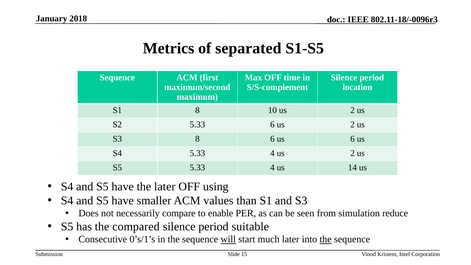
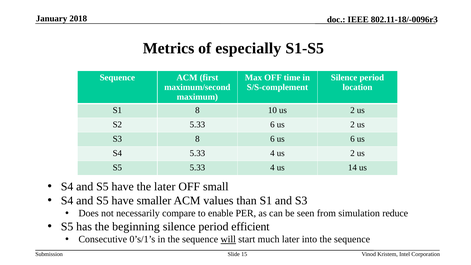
separated: separated -> especially (248, 48)
using: using -> small (216, 186)
compared: compared -> beginning (136, 226)
suitable: suitable -> efficient (250, 226)
the underline: present -> none (326, 239)
